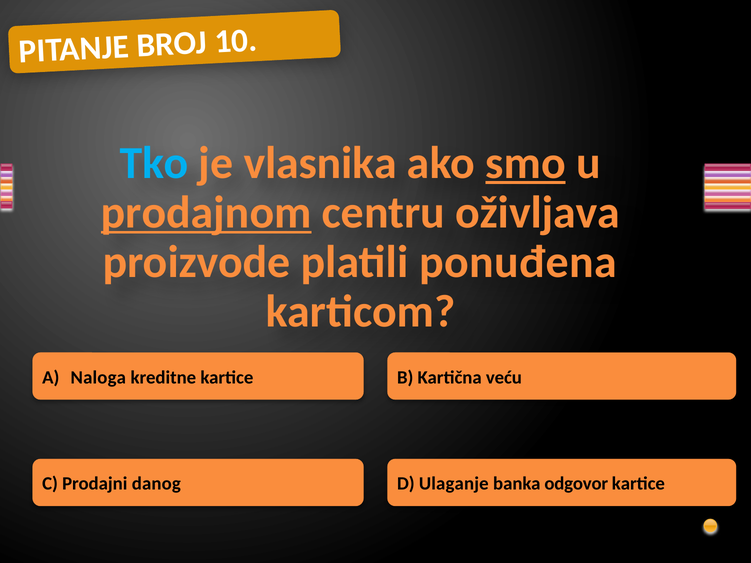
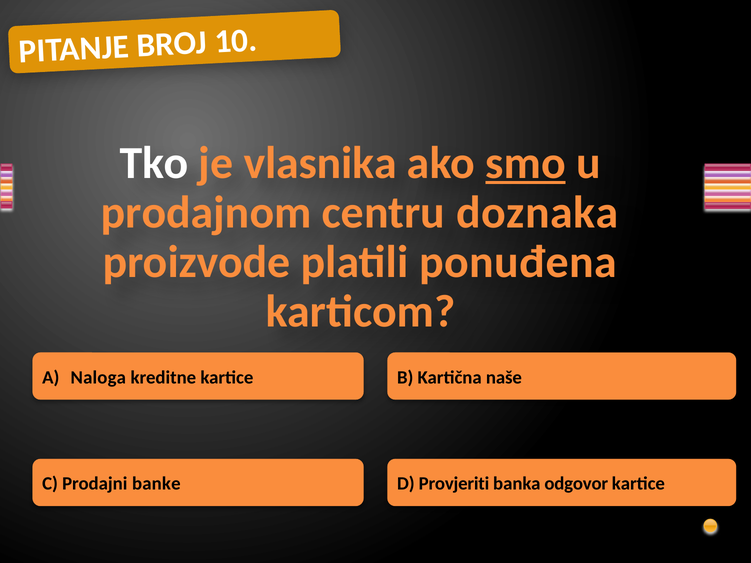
Tko colour: light blue -> white (154, 163)
prodajnom underline: present -> none (206, 213)
oživljava: oživljava -> doznaka (537, 213)
veću: veću -> naše (504, 377)
danog: danog -> banke (156, 484)
Ulaganje: Ulaganje -> Provjeriti (454, 484)
